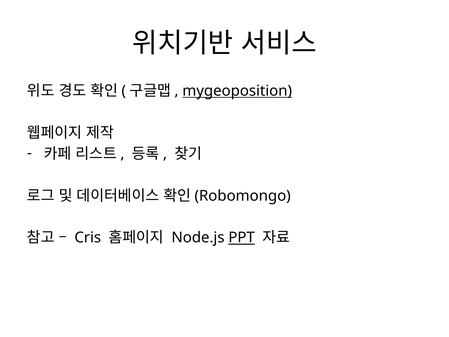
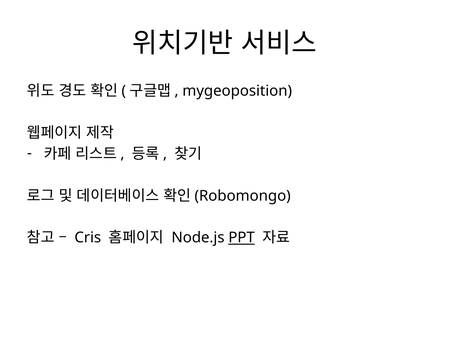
mygeoposition underline: present -> none (237, 91)
